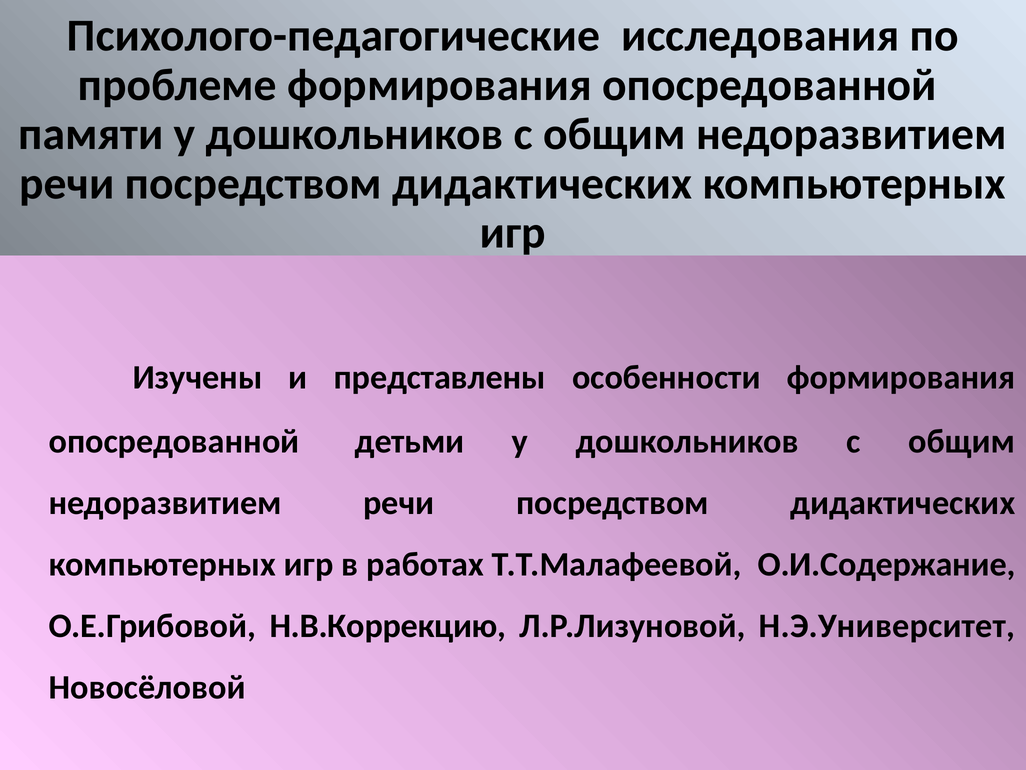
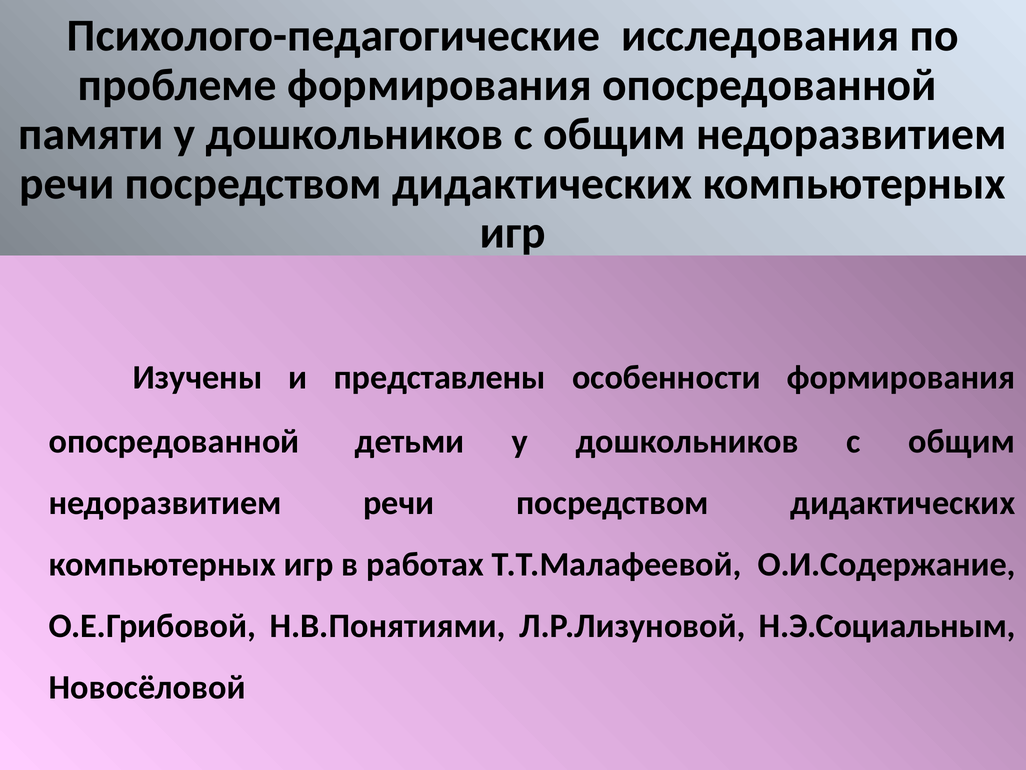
Н.В.Коррекцию: Н.В.Коррекцию -> Н.В.Понятиями (388, 626)
Н.Э.Университет: Н.Э.Университет -> Н.Э.Социальным (887, 626)
